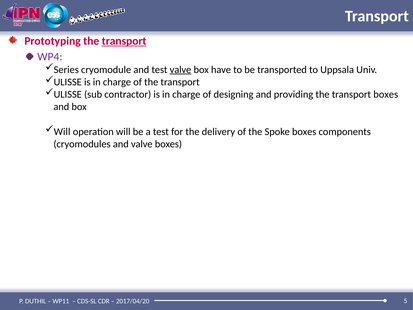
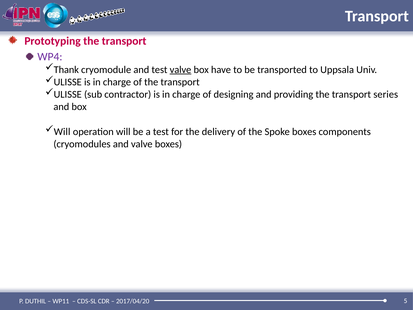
transport underline: present -> none (124, 41)
Series: Series -> Thank (66, 70)
transport boxes: boxes -> series (386, 94)
